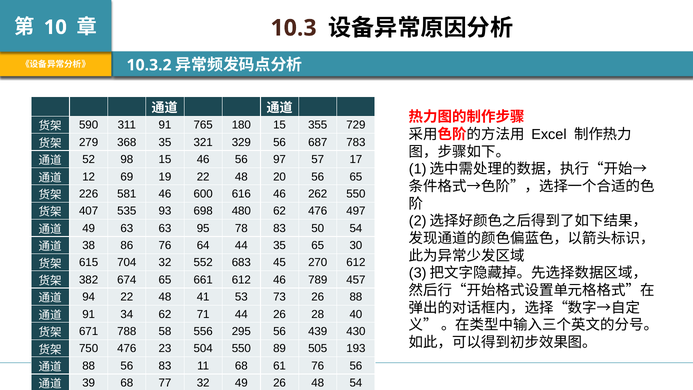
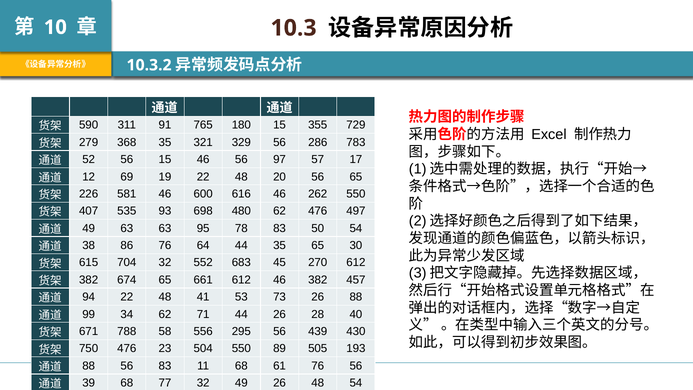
687: 687 -> 286 (318, 142)
52 98: 98 -> 56 (127, 159)
46 789: 789 -> 382 (318, 280)
91: 91 -> 99 (89, 314)
